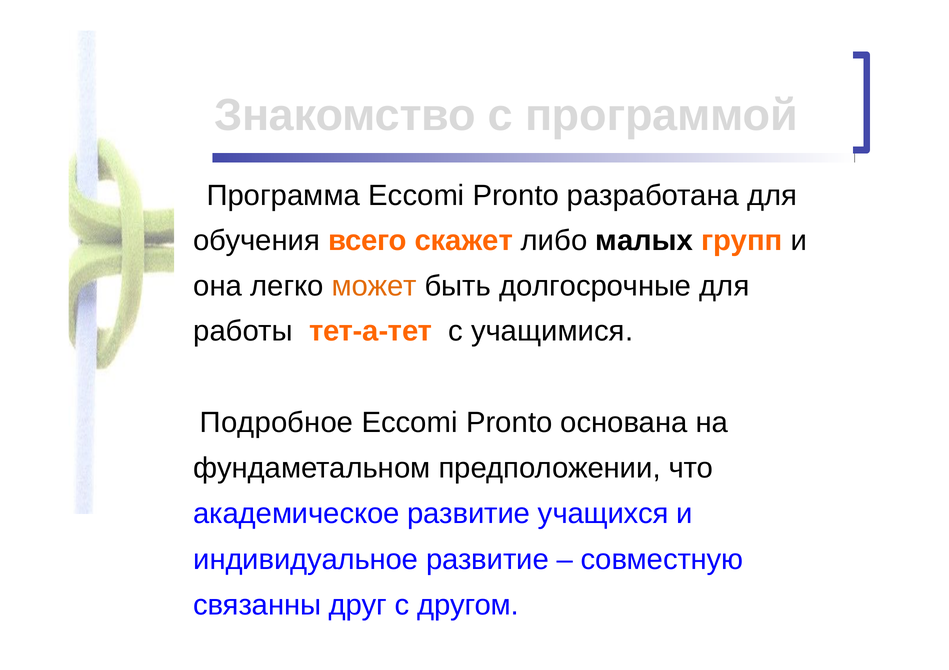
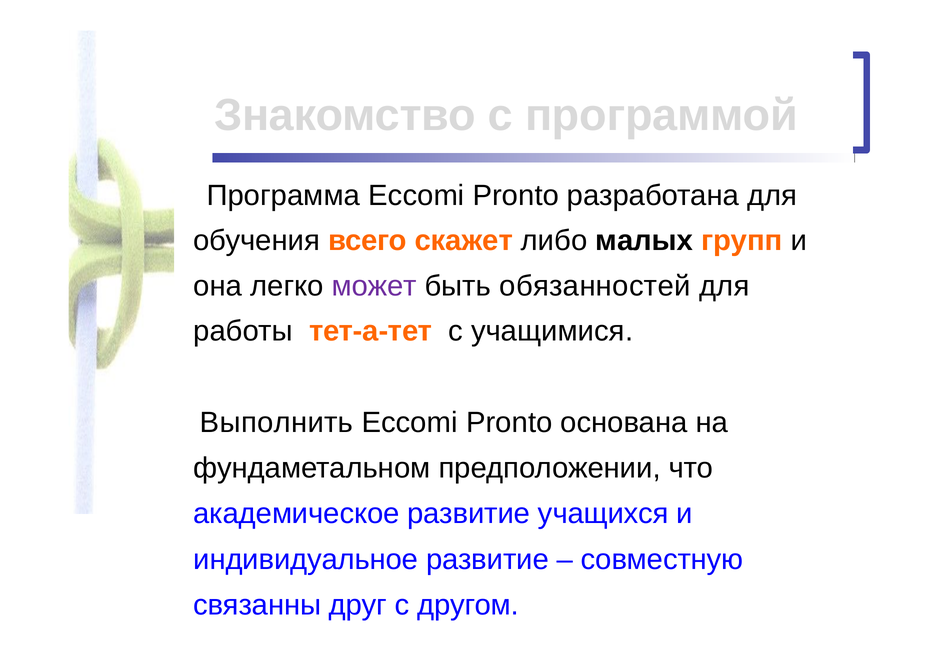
может colour: orange -> purple (374, 286)
долгосрочные: долгосрочные -> обязанностей (595, 286)
Подробное: Подробное -> Выполнить (277, 423)
